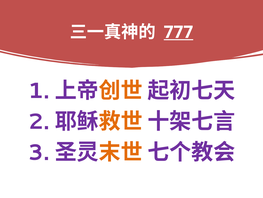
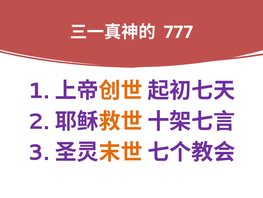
777 underline: present -> none (178, 32)
